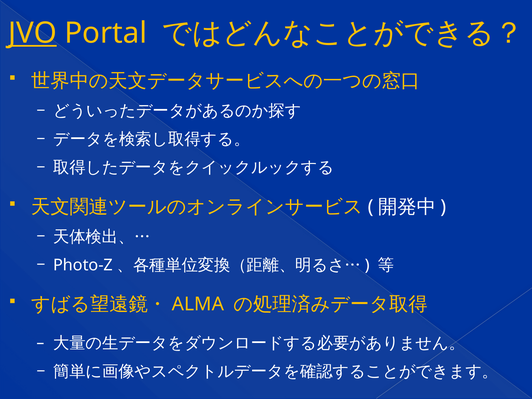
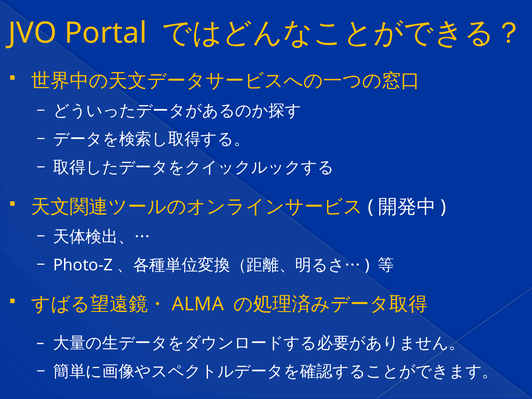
JVO underline: present -> none (33, 33)
